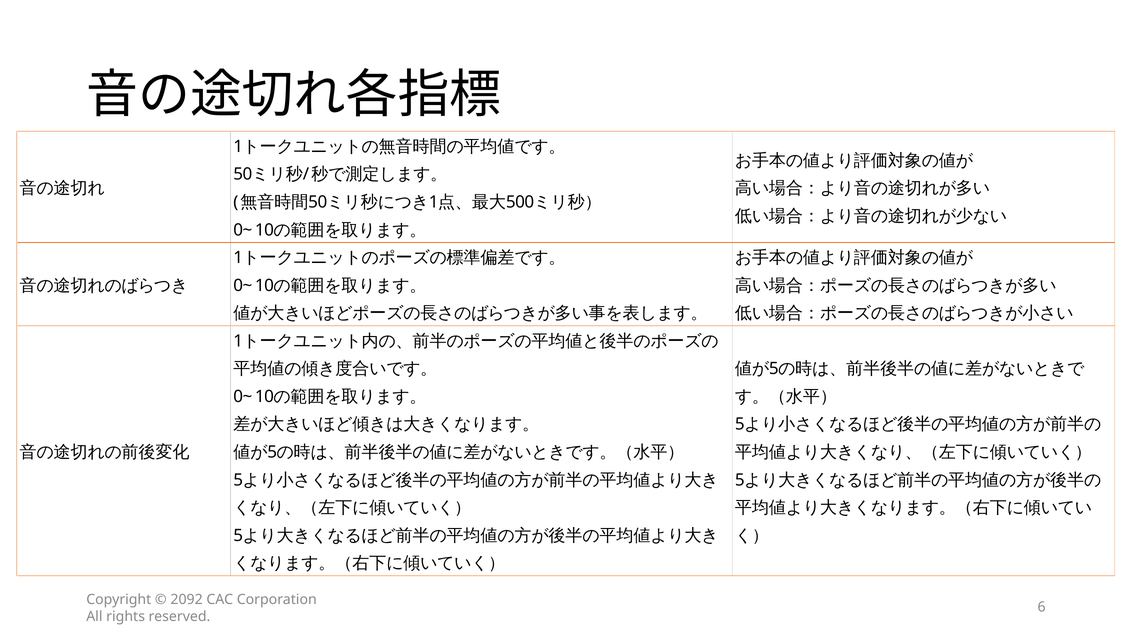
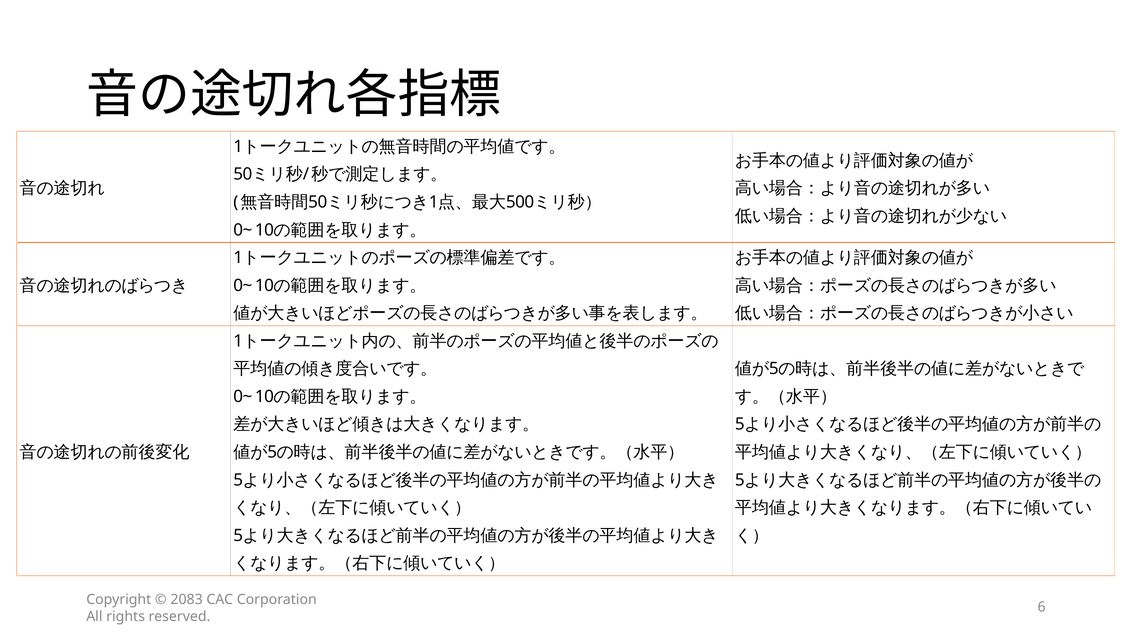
2092: 2092 -> 2083 (187, 600)
